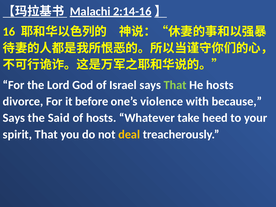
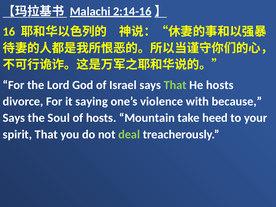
before: before -> saying (92, 101)
Said: Said -> Soul (59, 118)
Whatever: Whatever -> Mountain (147, 118)
deal colour: yellow -> light green (129, 134)
